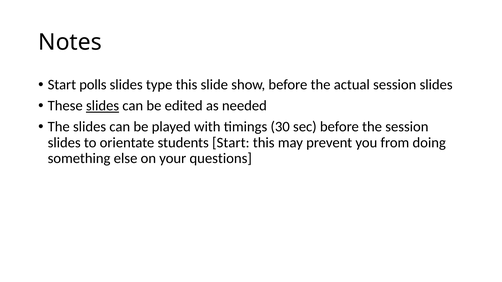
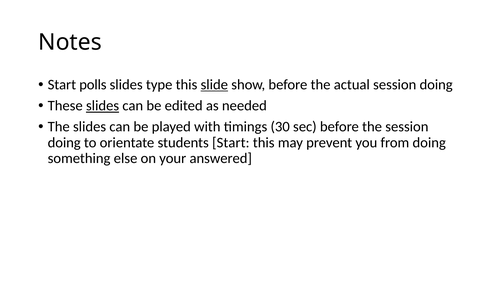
slide underline: none -> present (214, 85)
actual session slides: slides -> doing (436, 85)
slides: slides -> doing (64, 143)
questions: questions -> answered (221, 159)
